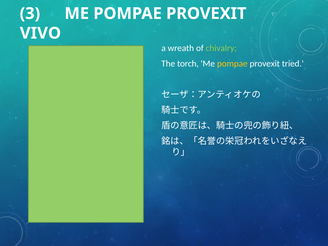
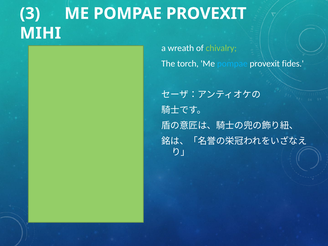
VIVO: VIVO -> MIHI (40, 33)
pompae colour: yellow -> light blue (232, 64)
tried: tried -> fides (293, 64)
